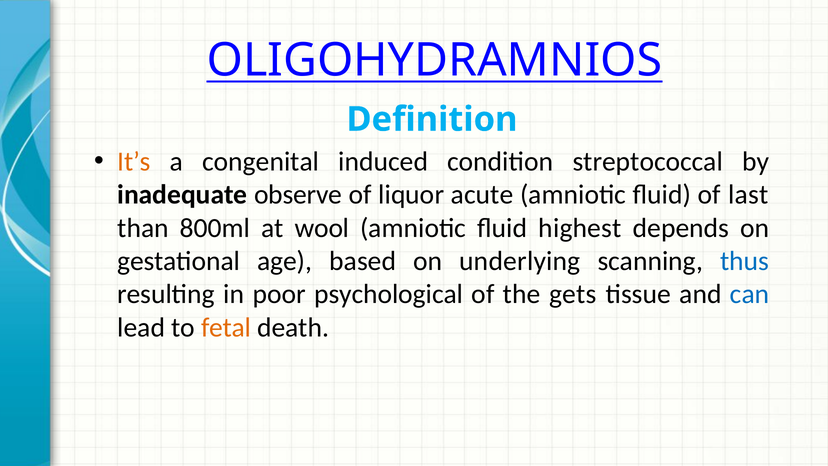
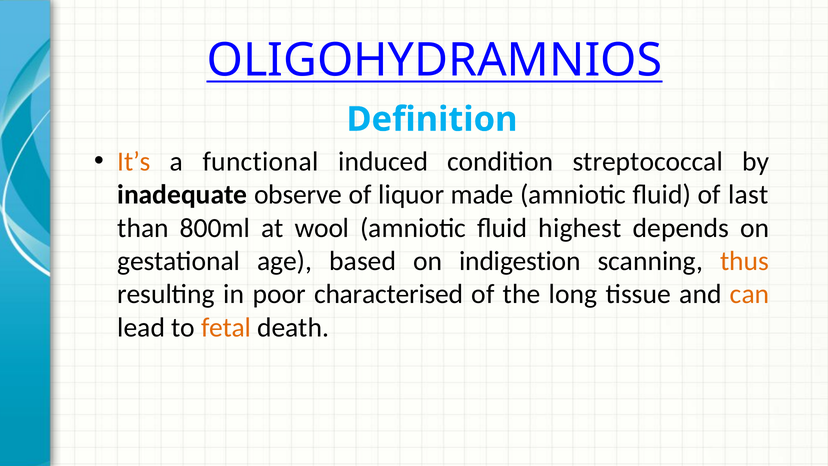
congenital: congenital -> functional (261, 162)
acute: acute -> made (482, 195)
underlying: underlying -> indigestion (520, 261)
thus colour: blue -> orange (745, 261)
psychological: psychological -> characterised (389, 294)
gets: gets -> long (573, 294)
can colour: blue -> orange (750, 294)
